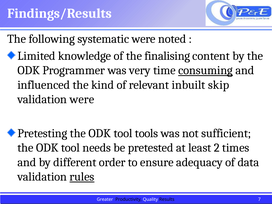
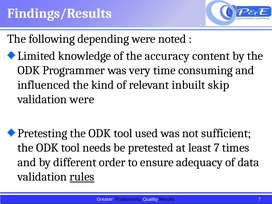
systematic: systematic -> depending (103, 39)
finalising: finalising -> accuracy (167, 56)
consuming underline: present -> none (206, 70)
tools: tools -> used (146, 133)
least 2: 2 -> 7 (217, 148)
